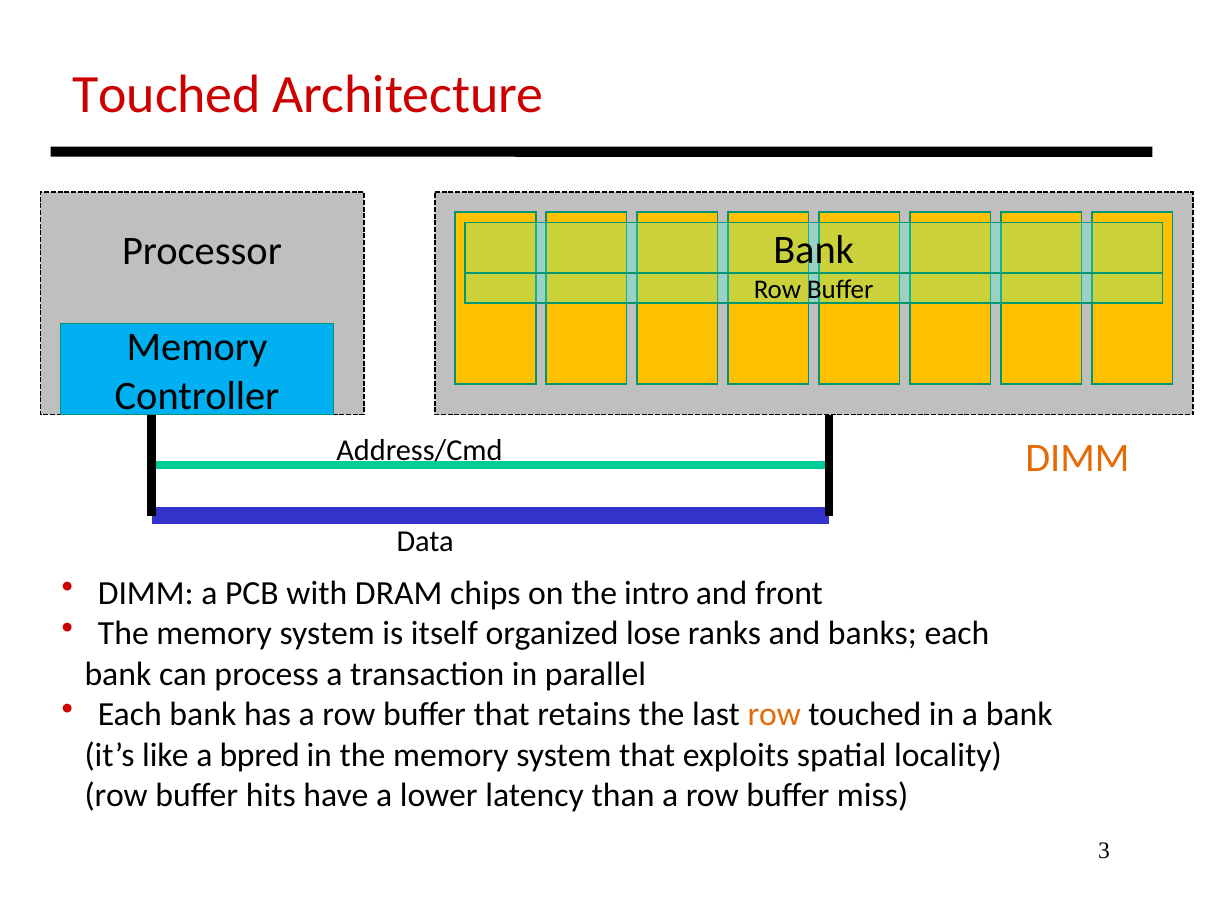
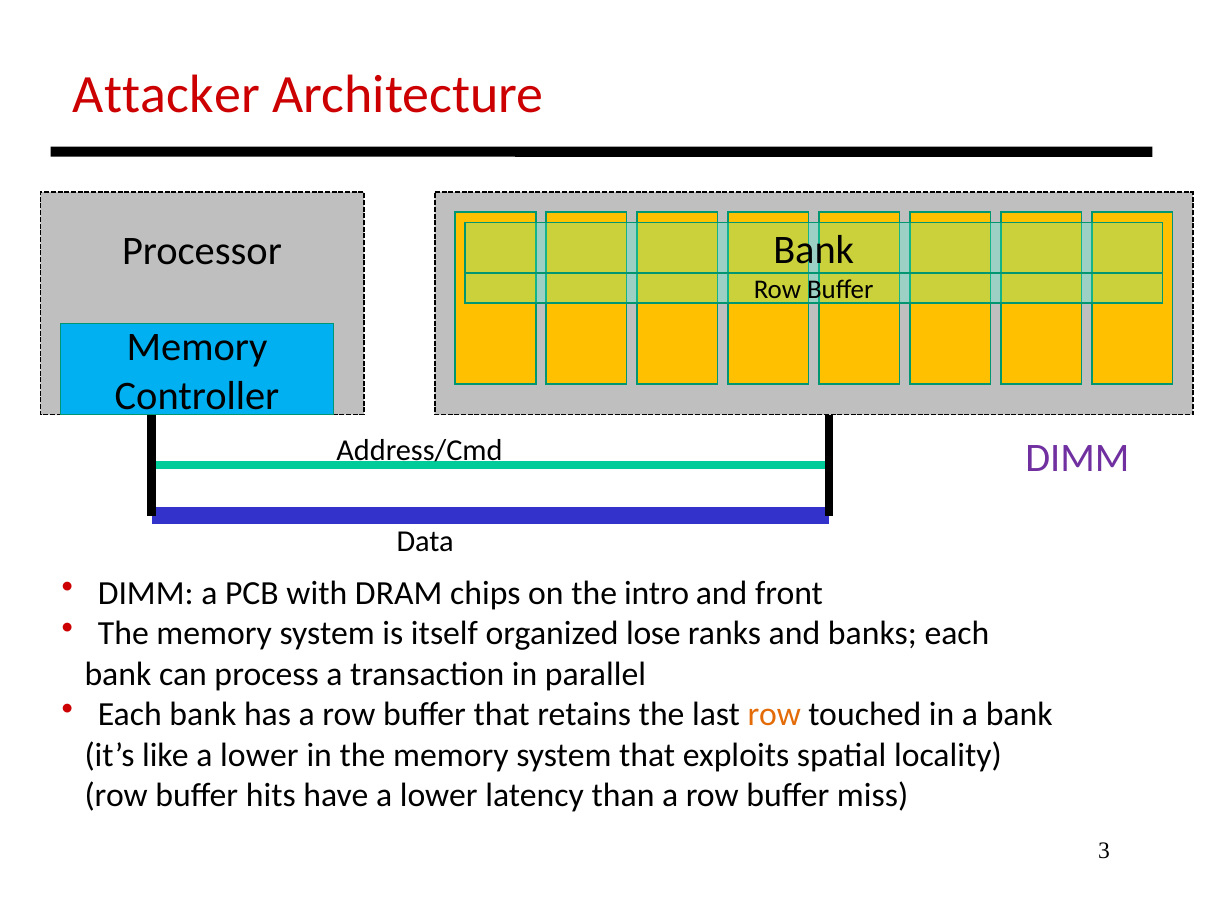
Touched: Touched -> Attacker (166, 95)
DIMM colour: orange -> purple (1077, 458)
like a bpred: bpred -> lower (259, 755)
